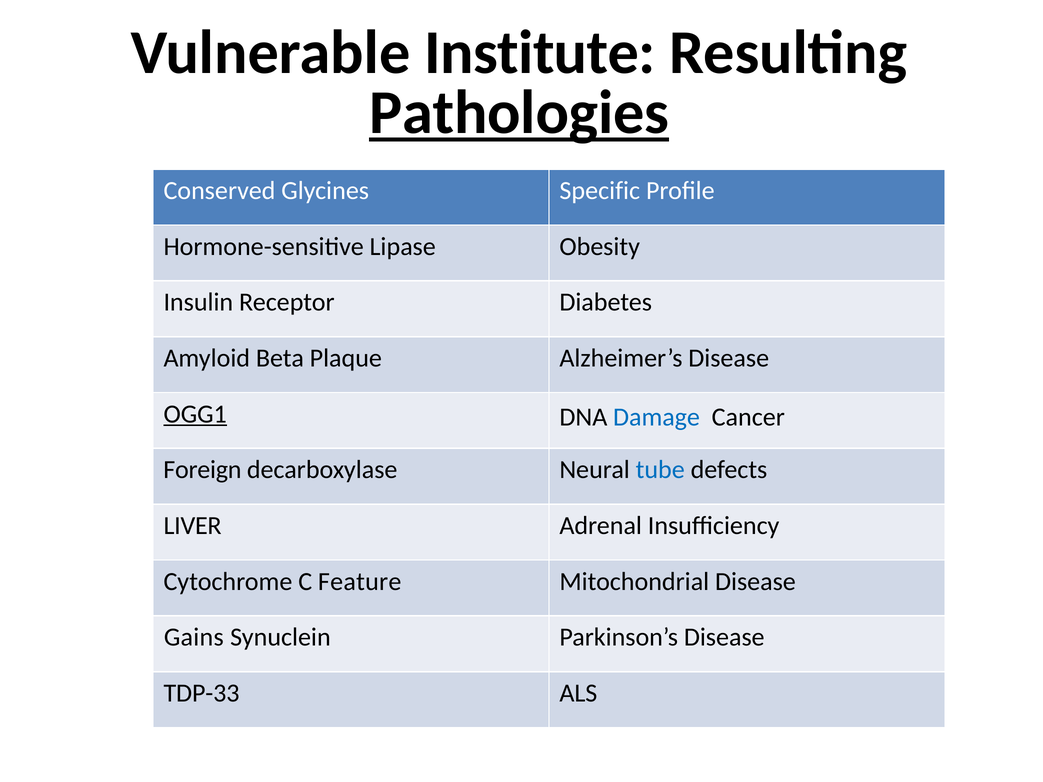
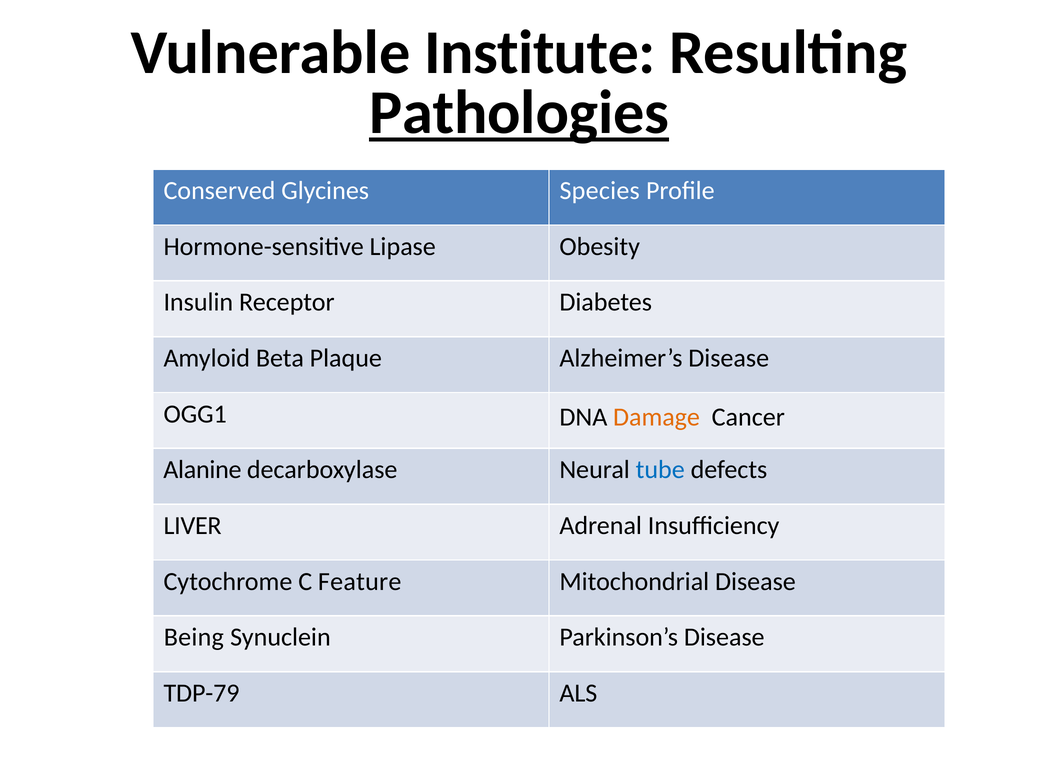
Specific: Specific -> Species (600, 191)
OGG1 underline: present -> none (195, 414)
Damage colour: blue -> orange (656, 417)
Foreign: Foreign -> Alanine (202, 470)
Gains: Gains -> Being (194, 637)
TDP-33: TDP-33 -> TDP-79 (202, 693)
